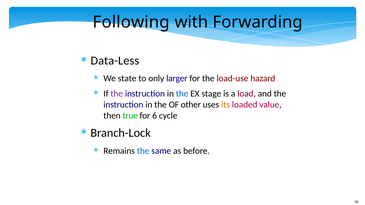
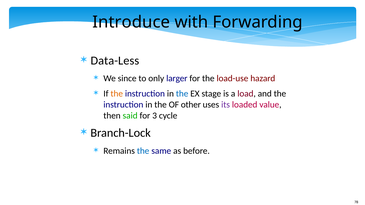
Following: Following -> Introduce (131, 22)
state: state -> since (127, 79)
the colour: purple -> orange (117, 94)
its colour: orange -> purple (226, 105)
true: true -> said (130, 116)
6: 6 -> 3 (155, 116)
